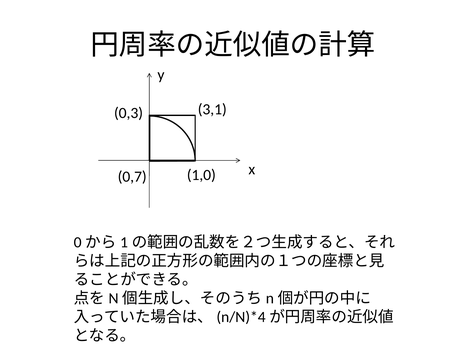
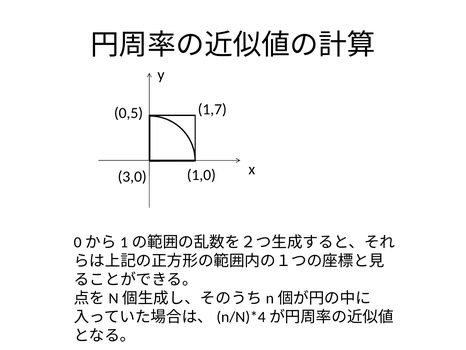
3,1: 3,1 -> 1,7 (212, 109)
0,3: 0,3 -> 0,5 (129, 113)
0,7: 0,7 -> 3,0 (132, 176)
